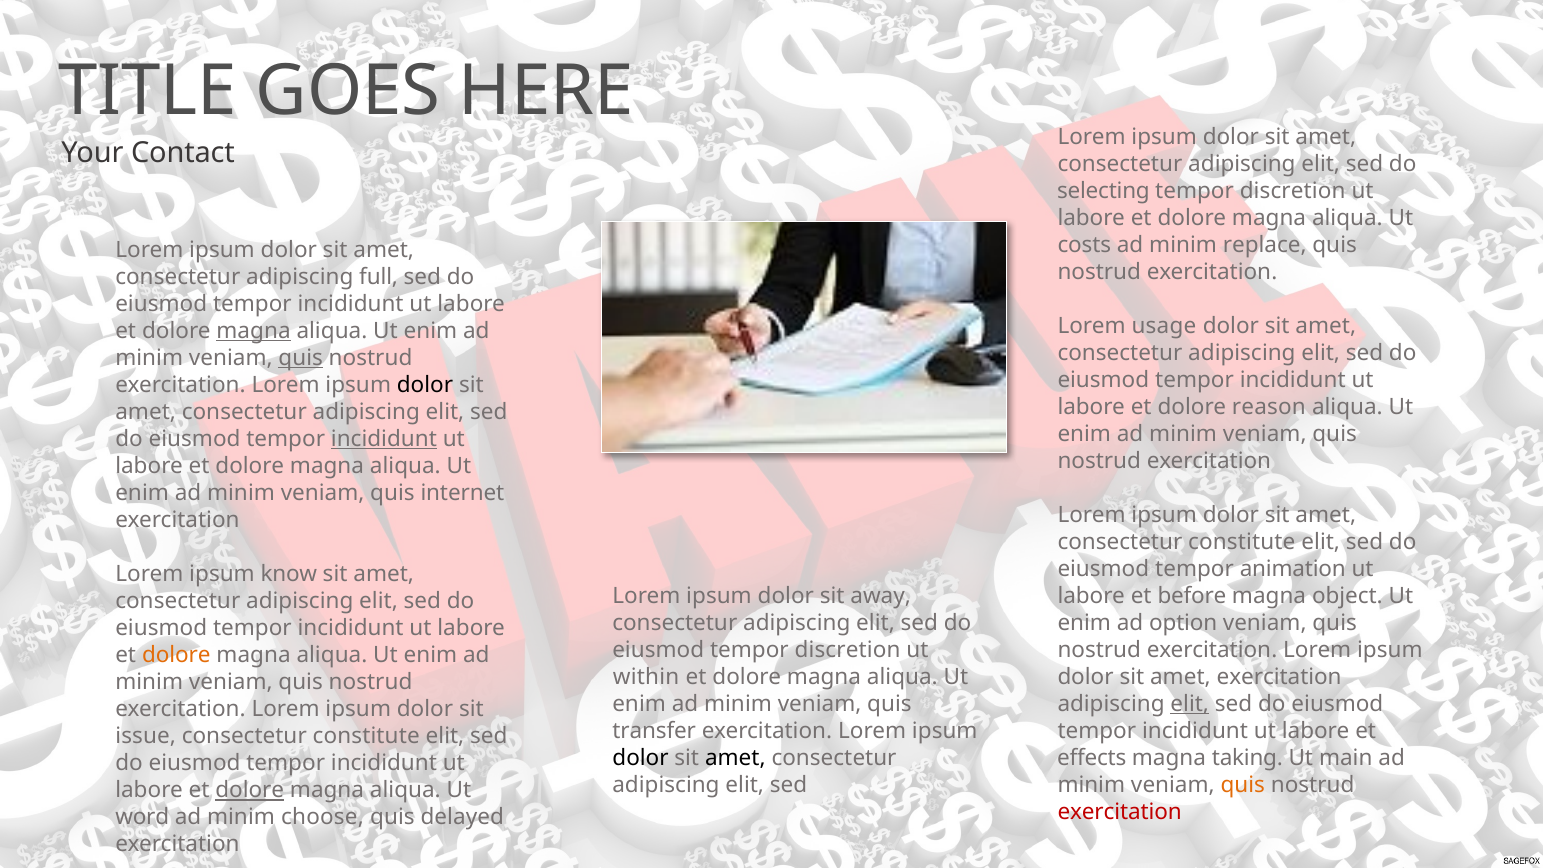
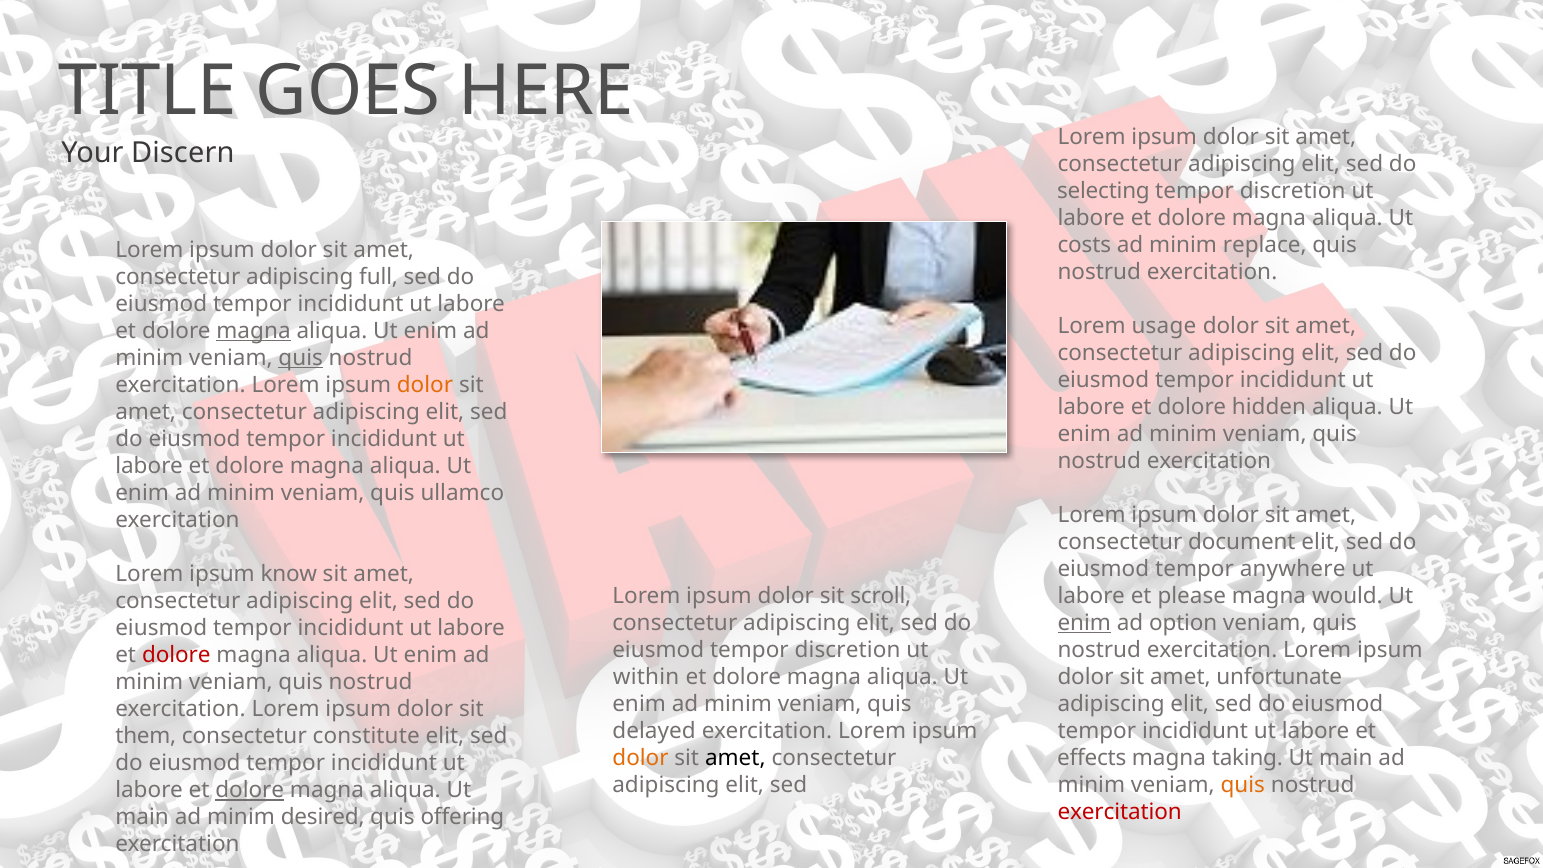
Contact: Contact -> Discern (183, 153)
dolor colour: black -> orange (425, 385)
reason: reason -> hidden (1269, 407)
incididunt underline: present -> none (384, 439)
internet: internet -> ullamco (462, 493)
constitute: constitute -> document (1242, 542)
animation: animation -> anywhere (1293, 569)
away: away -> scroll (881, 596)
before: before -> please (1192, 596)
object: object -> would (1347, 596)
enim underline: none -> present (1084, 623)
dolore colour: orange -> red (176, 655)
amet exercitation: exercitation -> unfortunate (1279, 677)
elit underline: present -> none (1190, 704)
transfer: transfer -> delayed (654, 731)
issue: issue -> them (146, 736)
dolor colour: black -> orange (640, 758)
word: word -> main (142, 817)
choose: choose -> desired (323, 817)
delayed: delayed -> offering (462, 817)
